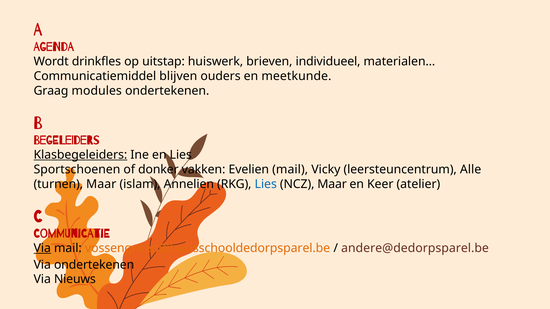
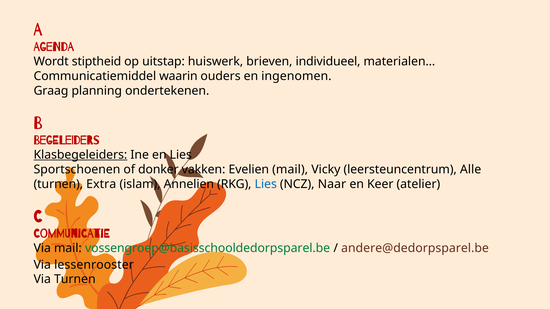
drinkfles: drinkfles -> stiptheid (96, 61)
blijven: blijven -> waarin (178, 76)
meetkunde: meetkunde -> ingenomen (296, 76)
modules: modules -> planning (97, 91)
turnen Maar: Maar -> Extra (101, 184)
NCZ Maar: Maar -> Naar (332, 184)
Via underline: present -> none (42, 248)
vossengroep@basisschooldedorpsparel.be colour: orange -> green (208, 248)
Via ondertekenen: ondertekenen -> lessenrooster (94, 265)
Via Nieuws: Nieuws -> Turnen (75, 280)
